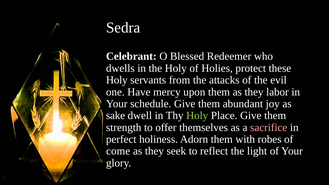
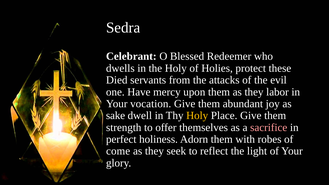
Holy: Holy -> Died (117, 80)
schedule: schedule -> vocation (151, 104)
Holy colour: light green -> yellow (197, 116)
